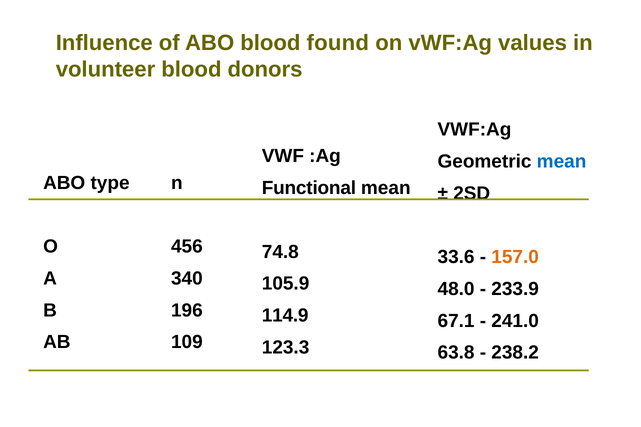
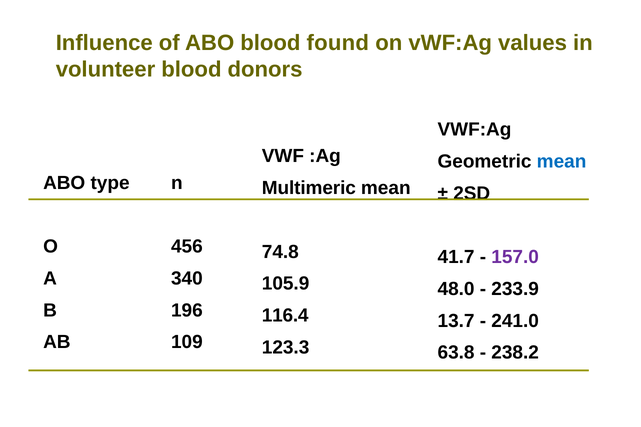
Functional: Functional -> Multimeric (309, 188)
33.6: 33.6 -> 41.7 (456, 257)
157.0 colour: orange -> purple (515, 257)
114.9: 114.9 -> 116.4 (285, 316)
67.1: 67.1 -> 13.7 (456, 321)
